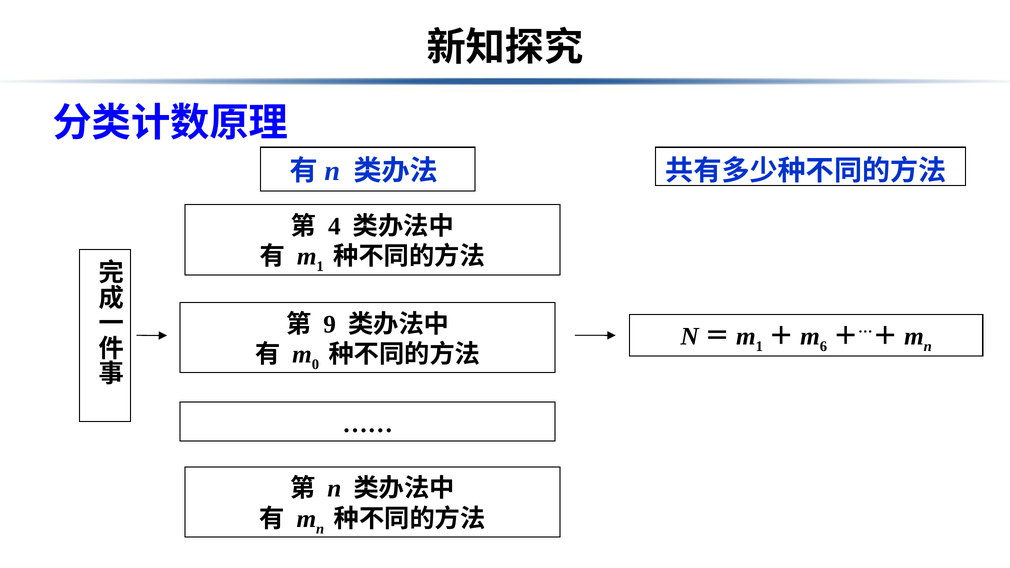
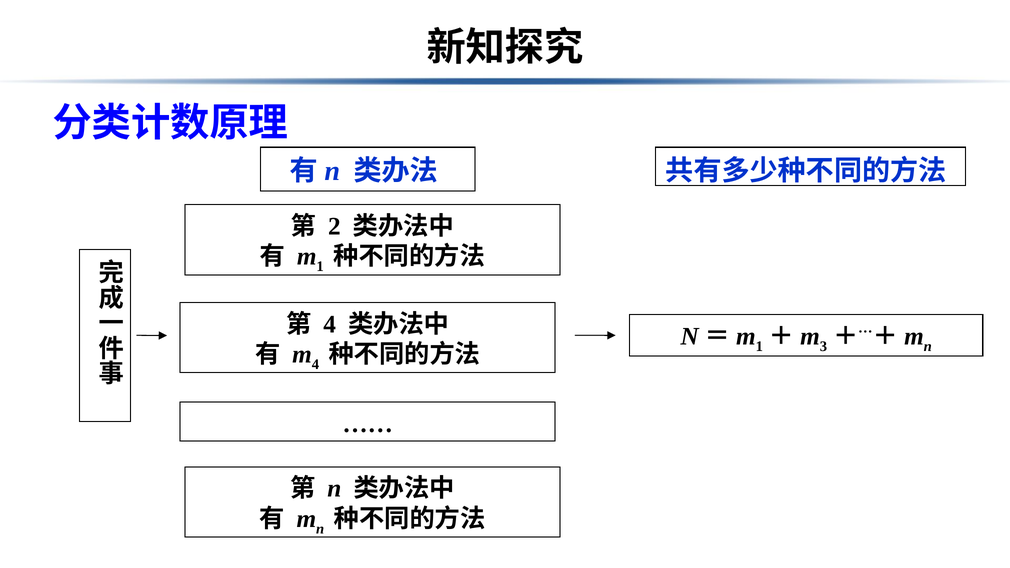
4: 4 -> 2 (334, 226)
9: 9 -> 4 (330, 324)
6: 6 -> 3 (823, 346)
0: 0 -> 4 (315, 364)
